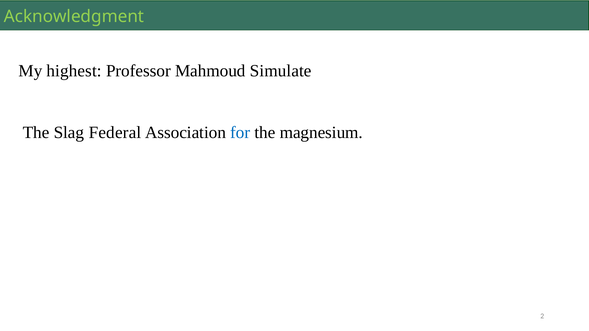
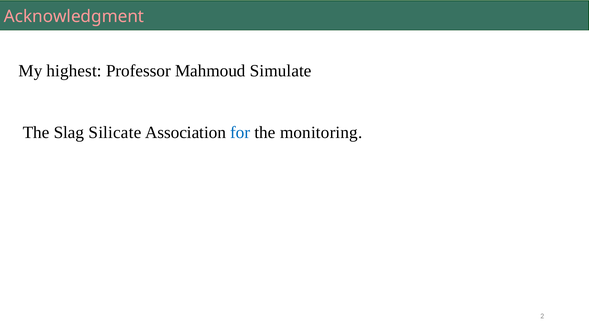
Acknowledgment colour: light green -> pink (74, 17)
Federal: Federal -> Silicate (115, 133)
magnesium: magnesium -> monitoring (321, 133)
